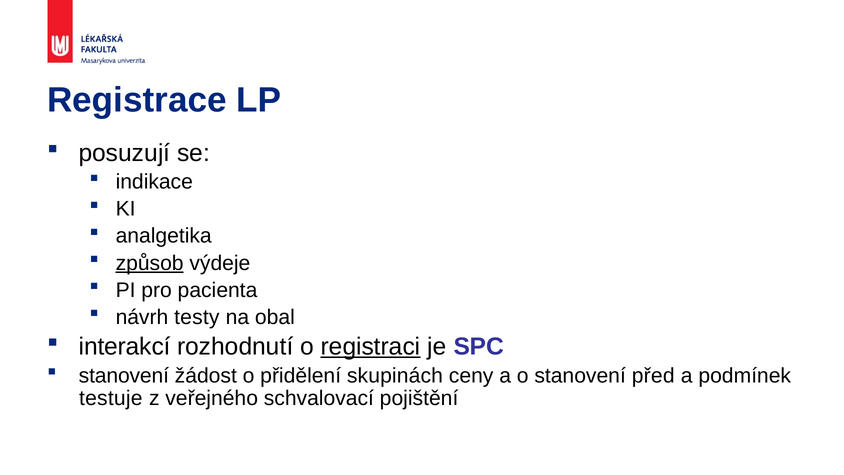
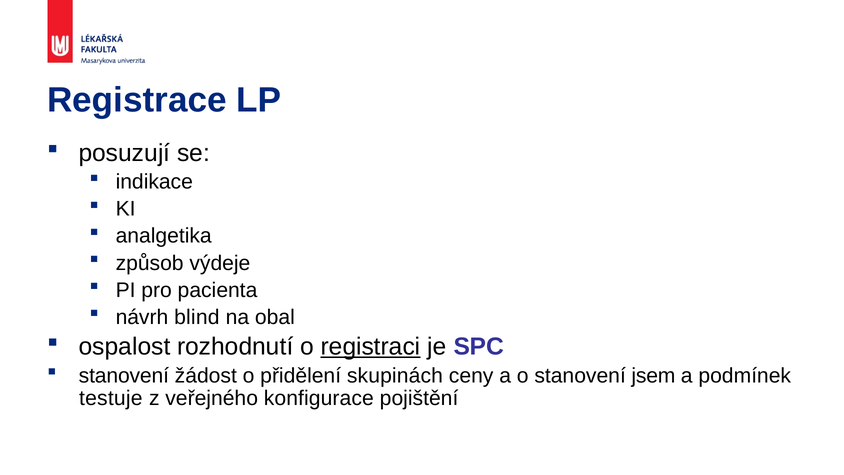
způsob underline: present -> none (150, 263)
testy: testy -> blind (197, 317)
interakcí: interakcí -> ospalost (125, 347)
před: před -> jsem (653, 375)
schvalovací: schvalovací -> konfigurace (319, 398)
